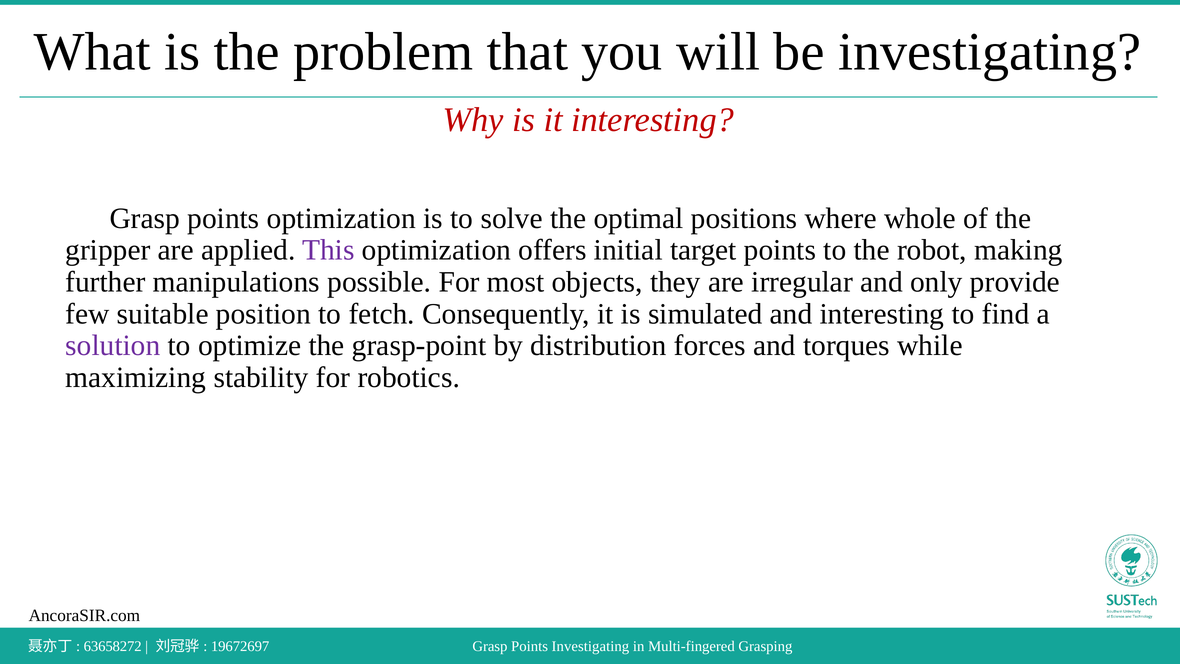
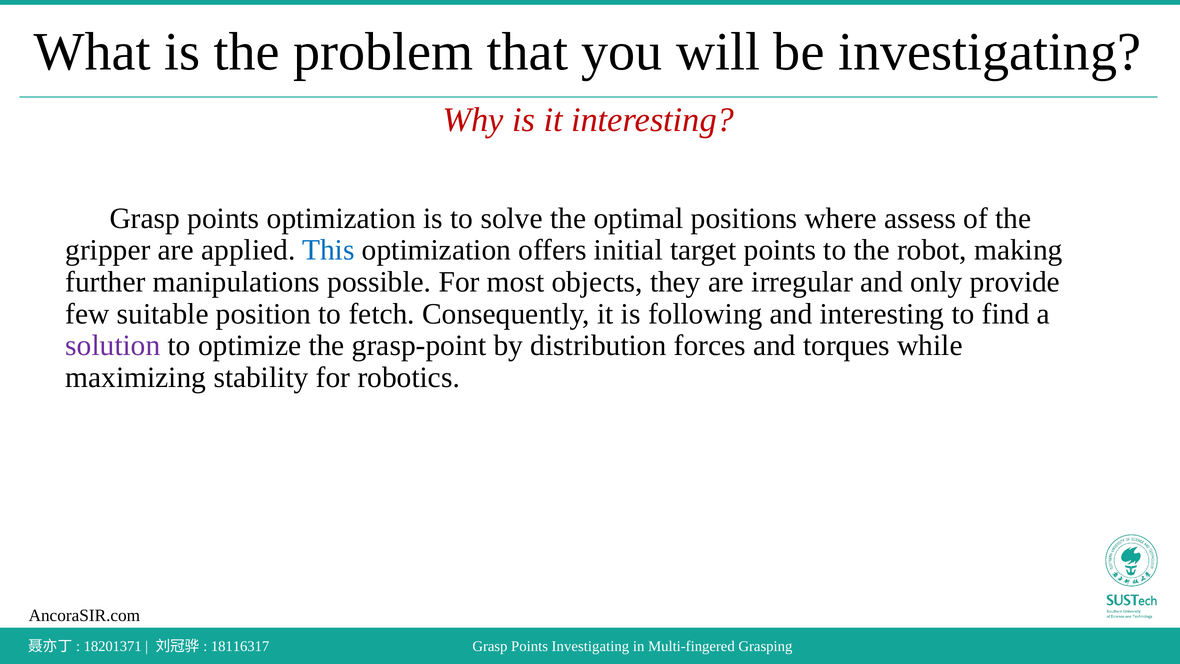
whole: whole -> assess (920, 218)
This colour: purple -> blue (328, 250)
simulated: simulated -> following (705, 314)
63658272: 63658272 -> 18201371 (113, 646)
19672697: 19672697 -> 18116317 (240, 646)
